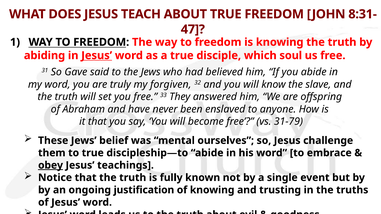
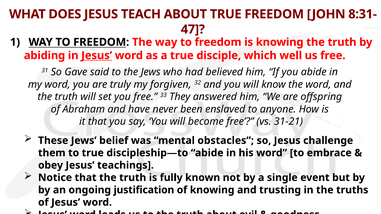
soul: soul -> well (291, 56)
the slave: slave -> word (318, 85)
31-79: 31-79 -> 31-21 (288, 122)
mental ourselves: ourselves -> obstacles (226, 141)
obey underline: present -> none (51, 165)
